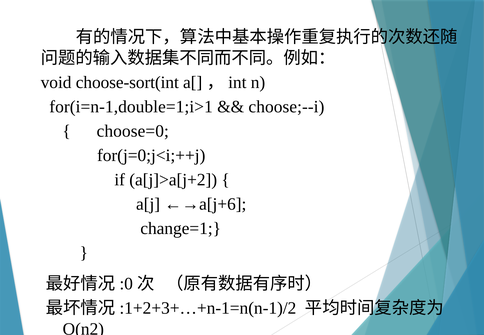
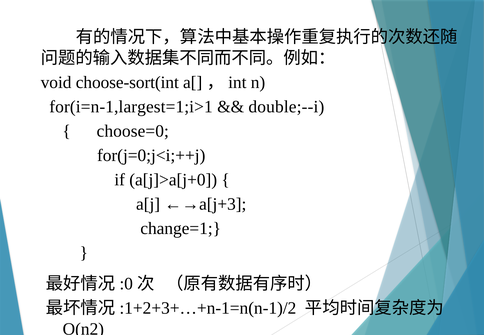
for(i=n-1,double=1;i>1: for(i=n-1,double=1;i>1 -> for(i=n-1,largest=1;i>1 (131, 107)
choose;--i: choose;--i -> double;--i (286, 107)
a[j]>a[j+2: a[j]>a[j+2 -> a[j]>a[j+0 (173, 180)
←→a[j+6: ←→a[j+6 -> ←→a[j+3 (205, 204)
